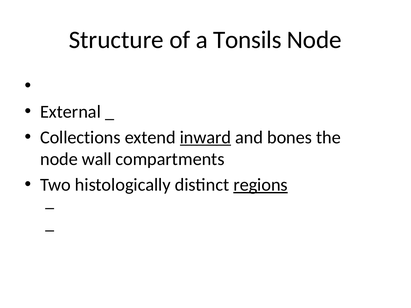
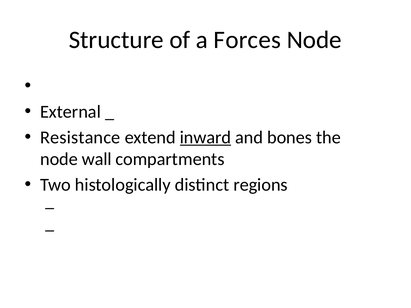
Tonsils: Tonsils -> Forces (247, 40)
Collections: Collections -> Resistance (80, 137)
regions underline: present -> none (261, 185)
